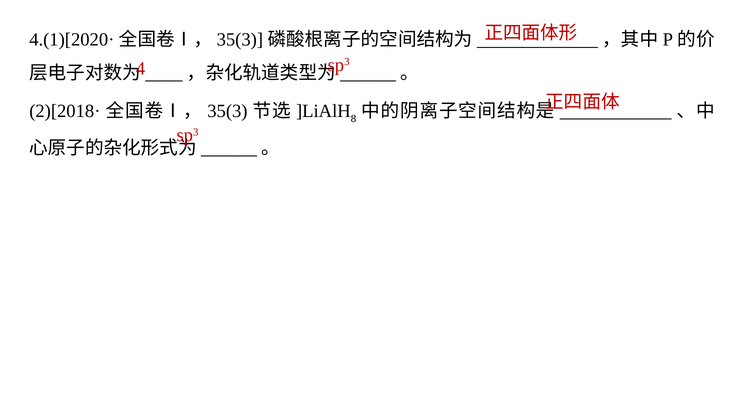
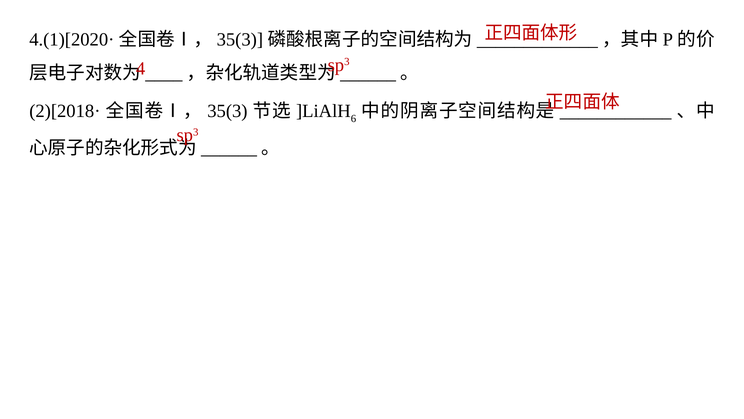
8: 8 -> 6 (353, 118)
